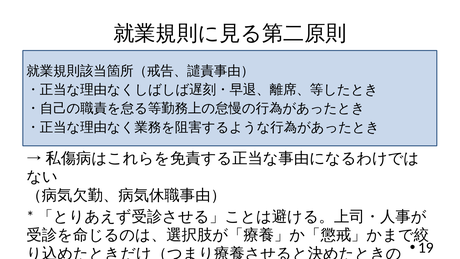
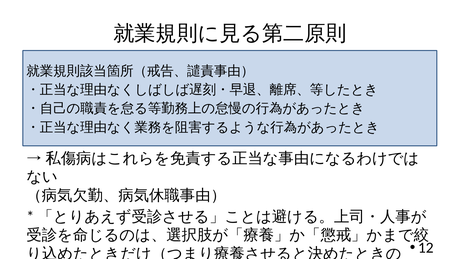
19: 19 -> 12 (426, 248)
